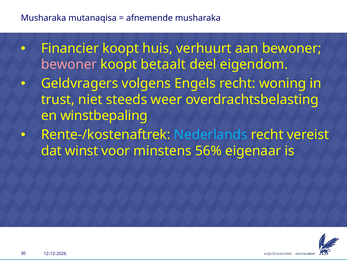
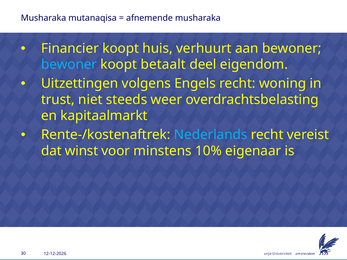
bewoner colour: pink -> light blue (69, 65)
Geldvragers: Geldvragers -> Uitzettingen (80, 83)
winstbepaling: winstbepaling -> kapitaalmarkt (104, 116)
56%: 56% -> 10% (208, 151)
